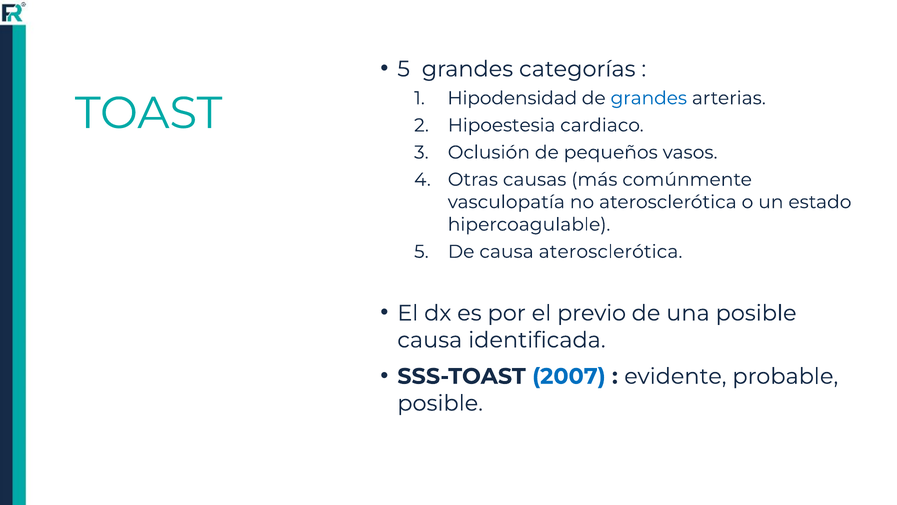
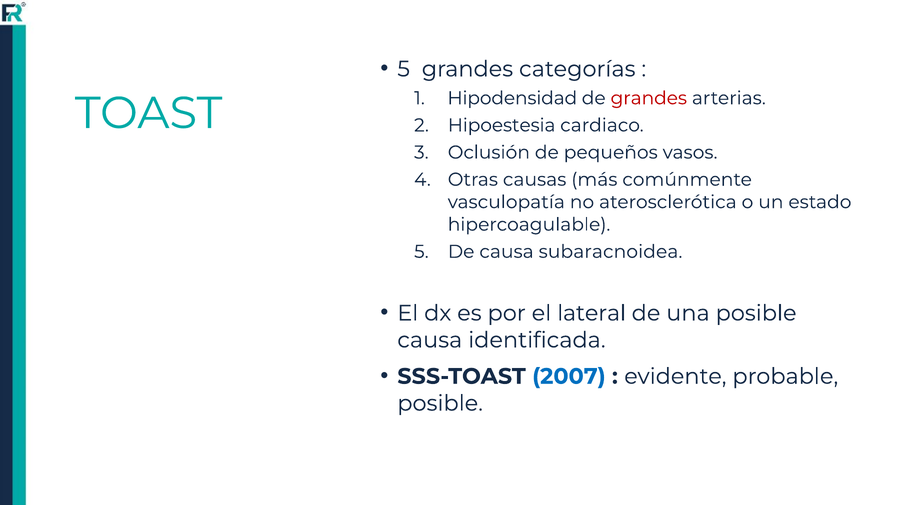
grandes colour: blue -> red (649, 98)
causa aterosclerótica: aterosclerótica -> subaracnoidea (611, 251)
previo: previo -> lateral (592, 313)
